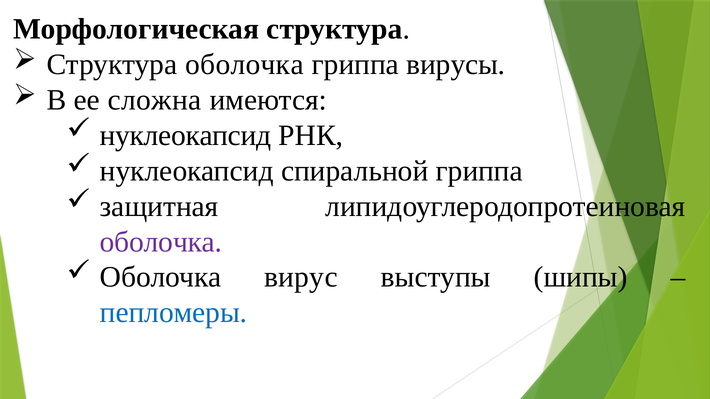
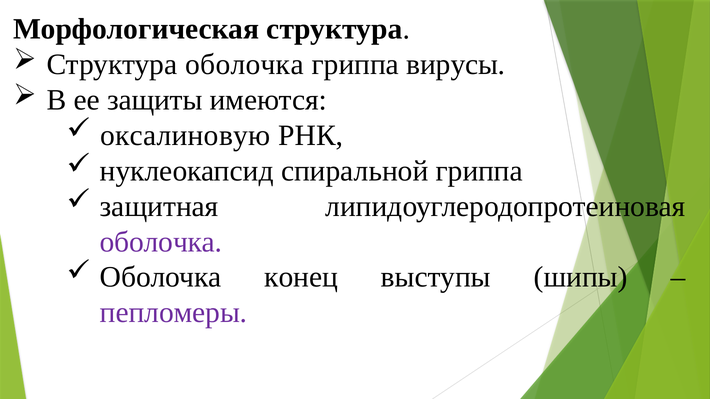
сложна: сложна -> защиты (155, 100)
нуклеокапсид: нуклеокапсид -> оксалиновую (185, 136)
вирус: вирус -> конец (301, 277)
пепломеры colour: blue -> purple (174, 313)
